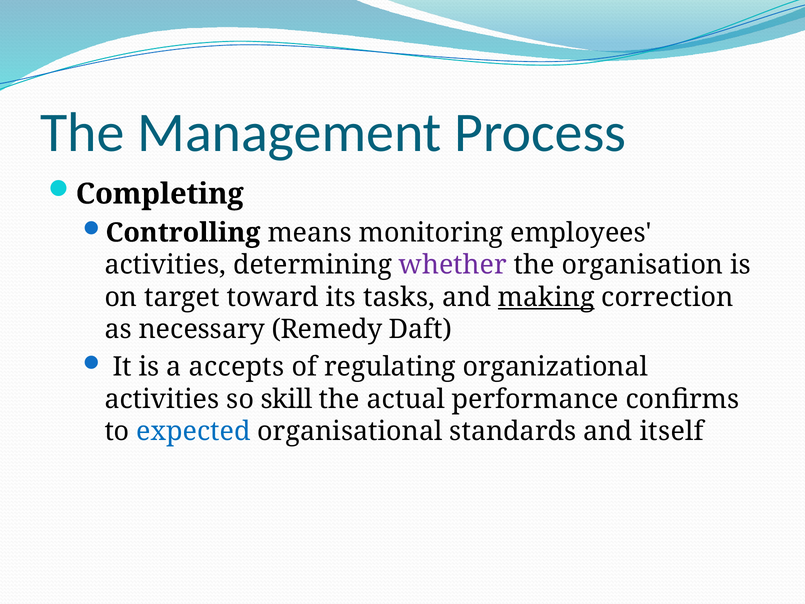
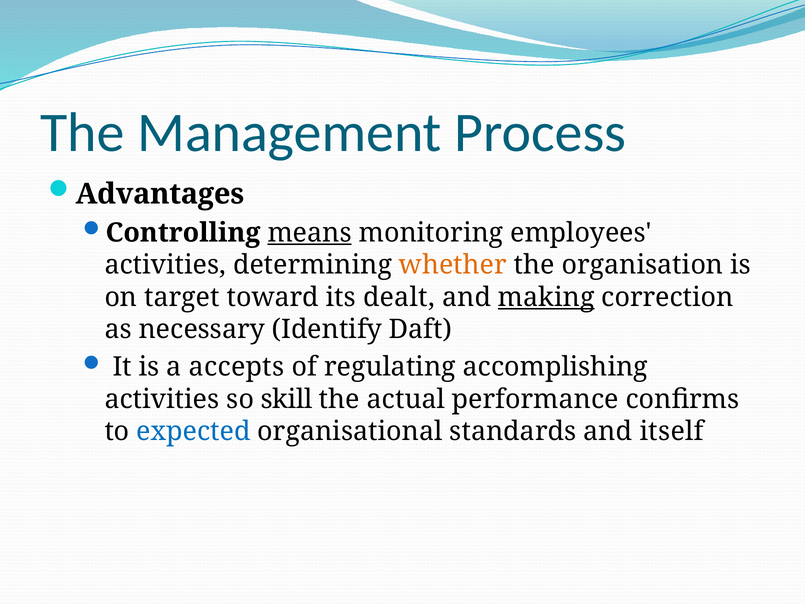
Completing: Completing -> Advantages (160, 194)
means underline: none -> present (310, 233)
whether colour: purple -> orange (453, 265)
tasks: tasks -> dealt (399, 297)
Remedy: Remedy -> Identify (327, 329)
organizational: organizational -> accomplishing (555, 367)
